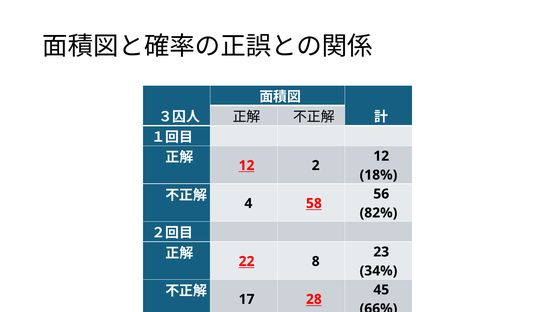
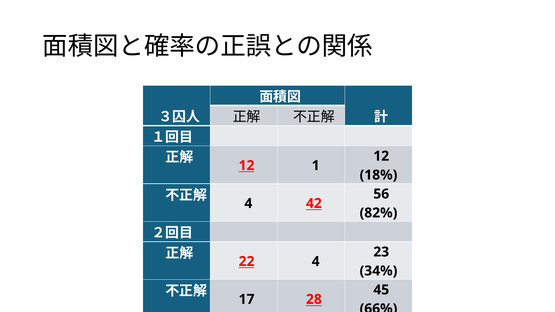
2: 2 -> 1 (316, 166)
58: 58 -> 42 (314, 203)
22 8: 8 -> 4 (316, 262)
